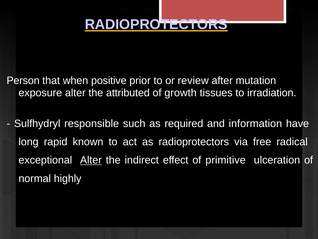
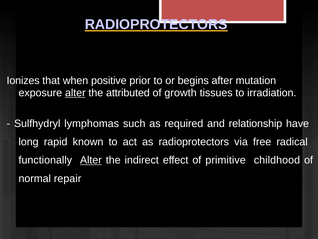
Person: Person -> Ionizes (23, 80)
review: review -> begins (193, 80)
alter underline: none -> present (75, 93)
responsible: responsible -> lymphomas (92, 123)
information: information -> relationship (255, 123)
exceptional: exceptional -> functionally (45, 160)
ulceration: ulceration -> childhood (277, 160)
highly: highly -> repair (68, 178)
